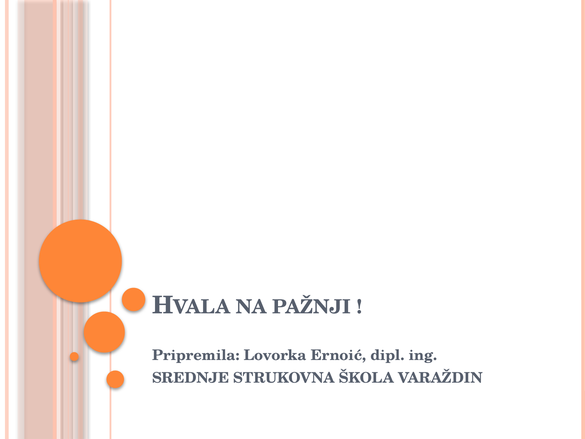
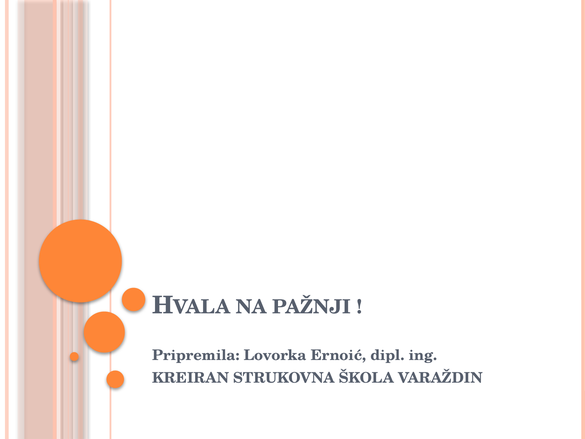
SREDNJE: SREDNJE -> KREIRAN (190, 378)
